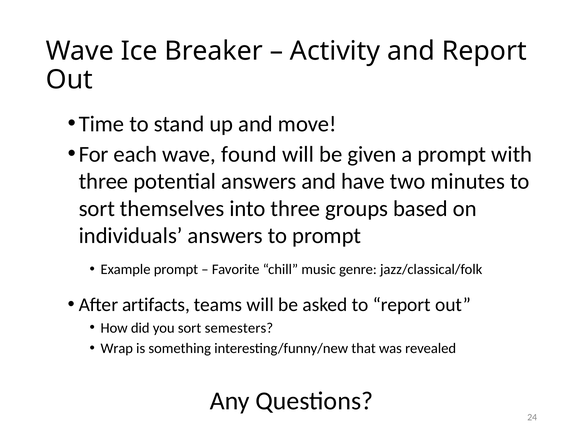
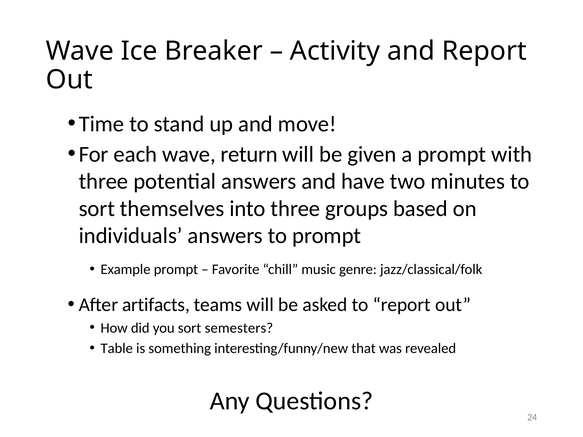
found: found -> return (249, 154)
Wrap: Wrap -> Table (117, 349)
